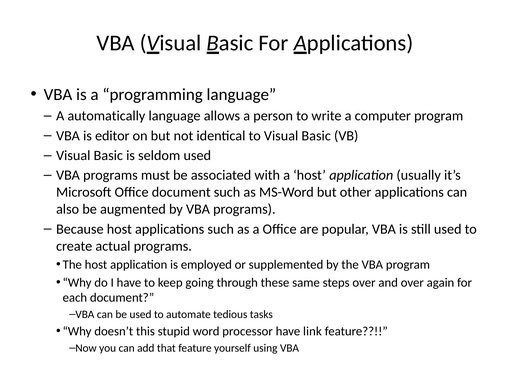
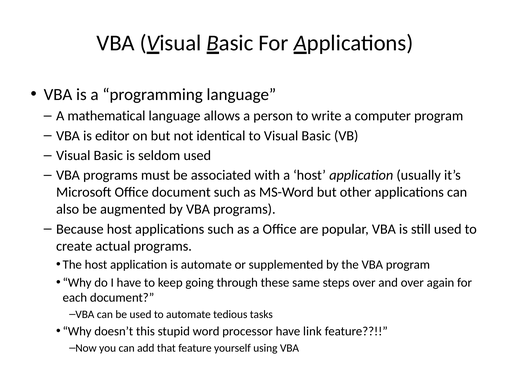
automatically: automatically -> mathematical (106, 116)
is employed: employed -> automate (206, 265)
